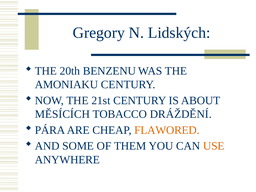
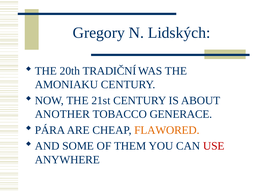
BENZENU: BENZENU -> TRADIČNÍ (109, 71)
MĚSÍCÍCH: MĚSÍCÍCH -> ANOTHER (62, 114)
DRÁŽDĚNÍ: DRÁŽDĚNÍ -> GENERACE (181, 114)
USE colour: orange -> red (214, 146)
